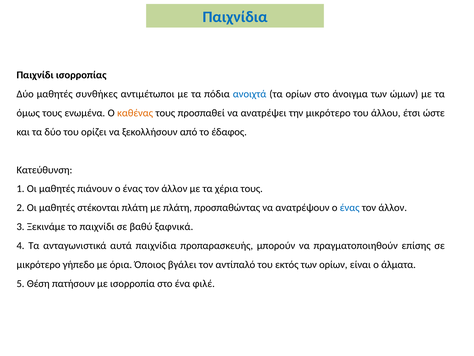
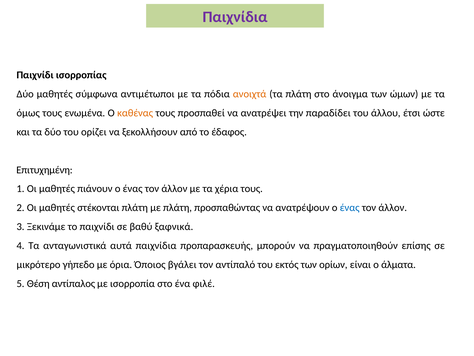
Παιχνίδια colour: blue -> purple (235, 17)
συνθήκες: συνθήκες -> σύμφωνα (97, 94)
ανοιχτά colour: blue -> orange (250, 94)
τα ορίων: ορίων -> πλάτη (298, 94)
την μικρότερο: μικρότερο -> παραδίδει (328, 113)
Κατεύθυνση: Κατεύθυνση -> Επιτυχημένη (44, 170)
πατήσουν: πατήσουν -> αντίπαλος (73, 283)
